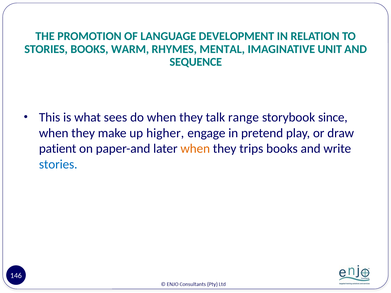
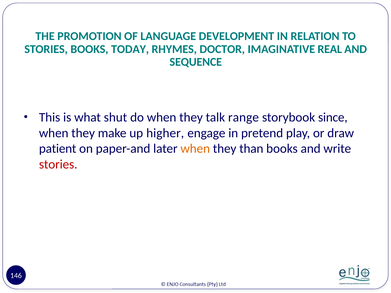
WARM: WARM -> TODAY (130, 49)
MENTAL: MENTAL -> DOCTOR (222, 49)
UNIT: UNIT -> REAL (330, 49)
sees: sees -> shut (115, 117)
trips: trips -> than (251, 149)
stories colour: blue -> red (58, 164)
